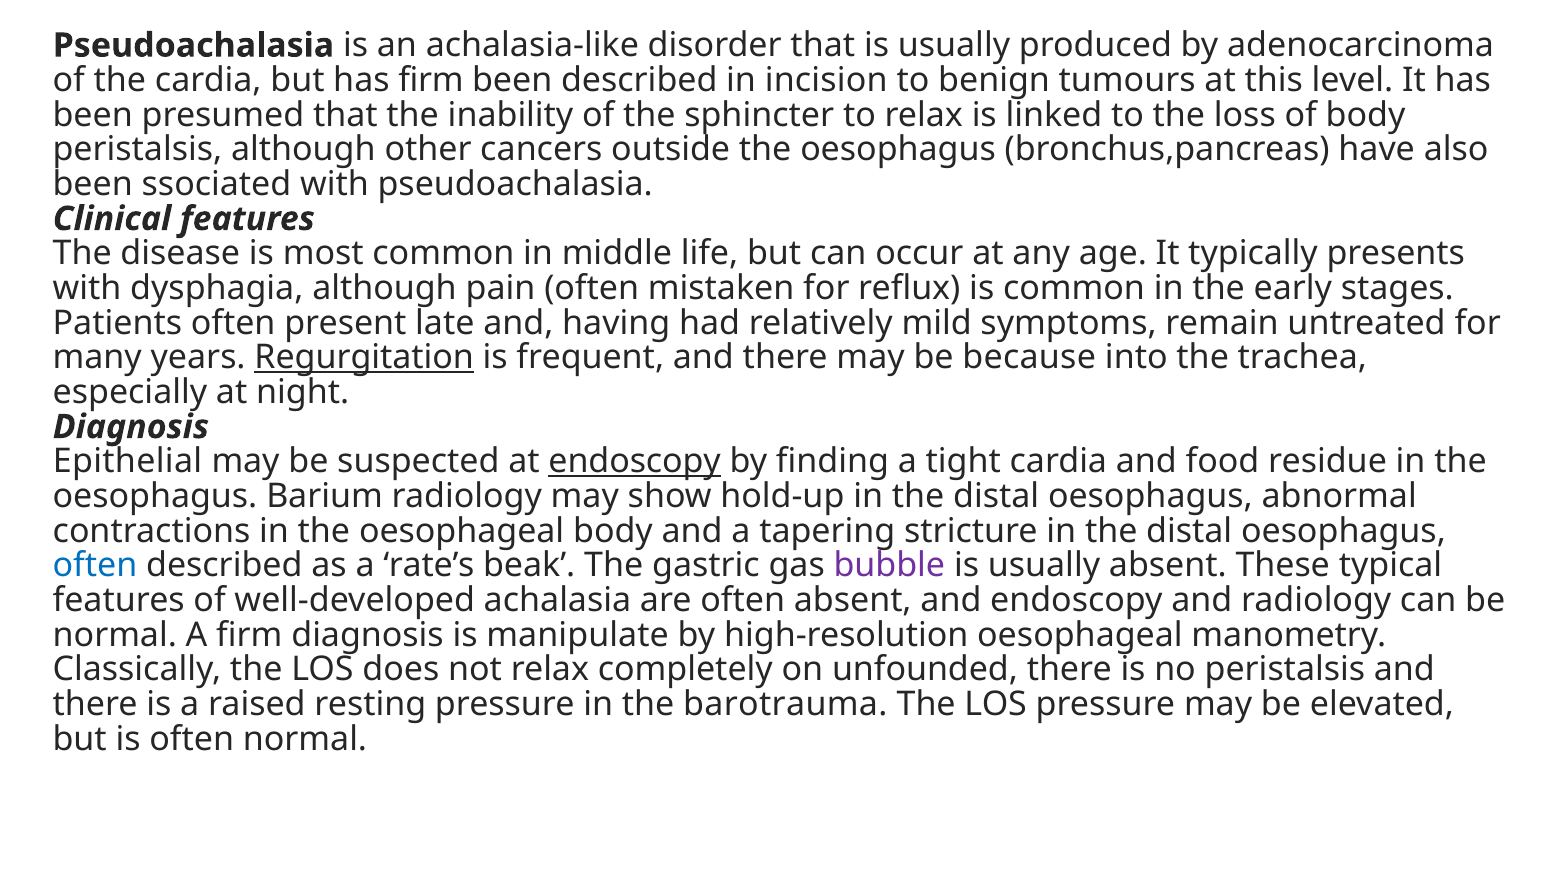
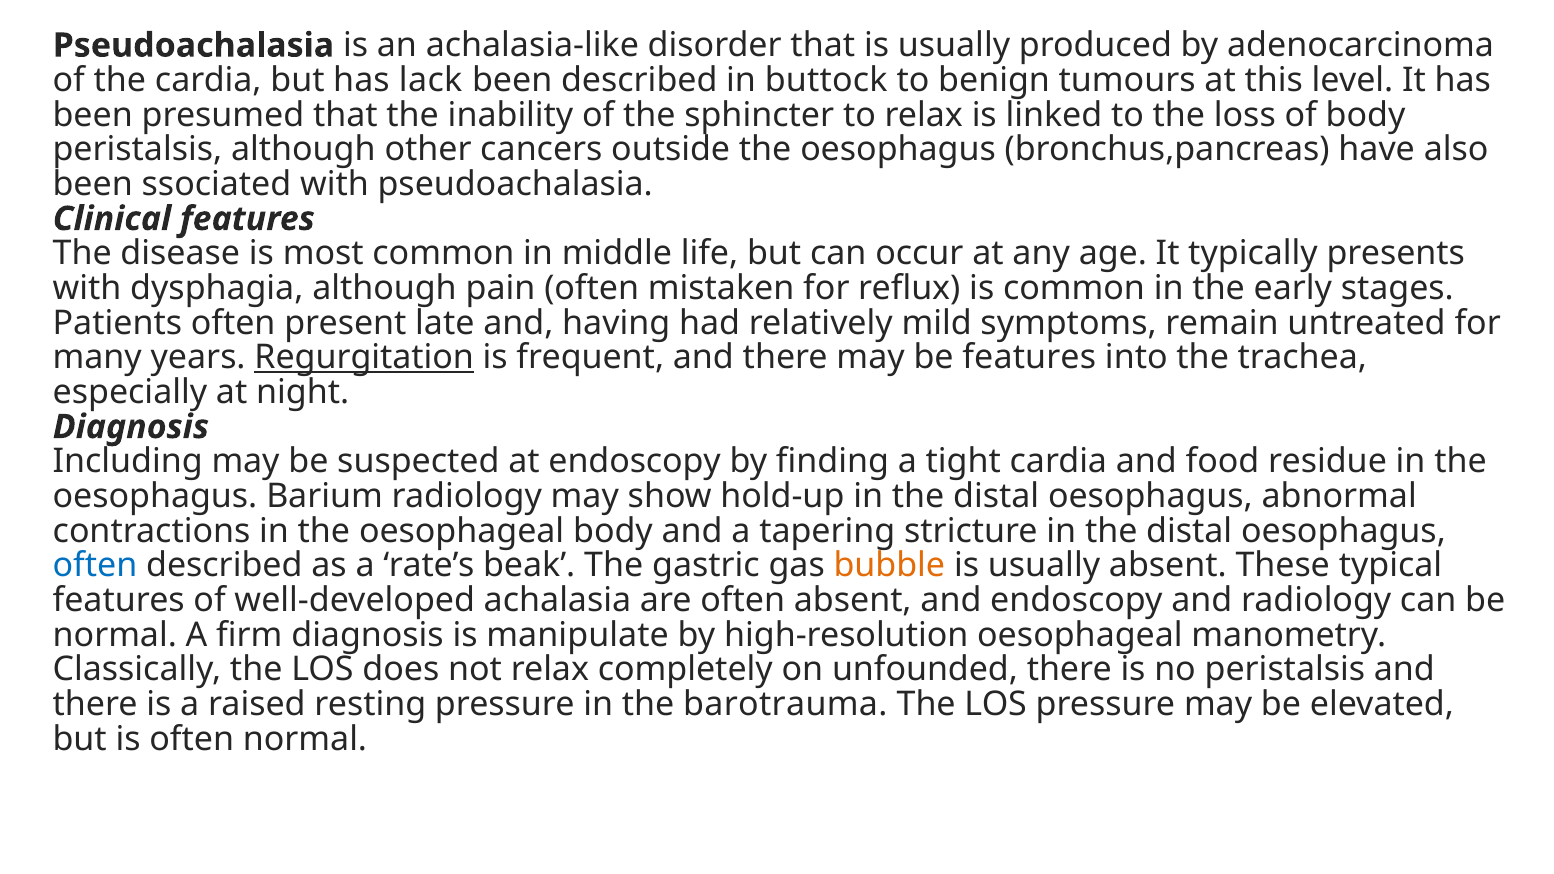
has firm: firm -> lack (431, 80)
incision: incision -> buttock (826, 80)
be because: because -> features (1029, 358)
Epithelial: Epithelial -> Including (128, 462)
endoscopy underline: present -> none (635, 462)
bubble colour: purple -> orange (889, 566)
